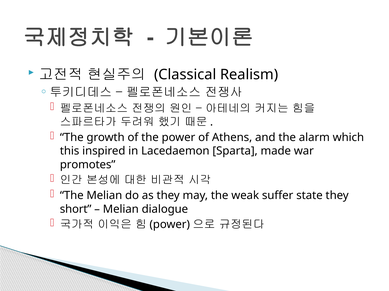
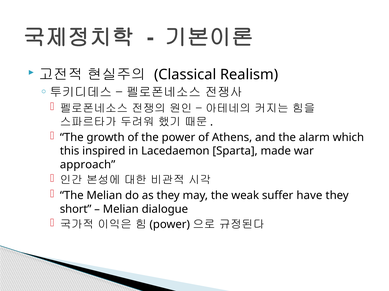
promotes: promotes -> approach (88, 165)
state: state -> have (309, 196)
